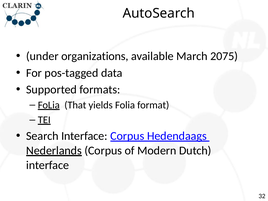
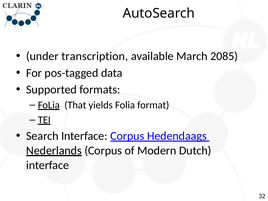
organizations: organizations -> transcription (95, 56)
2075: 2075 -> 2085 (224, 56)
